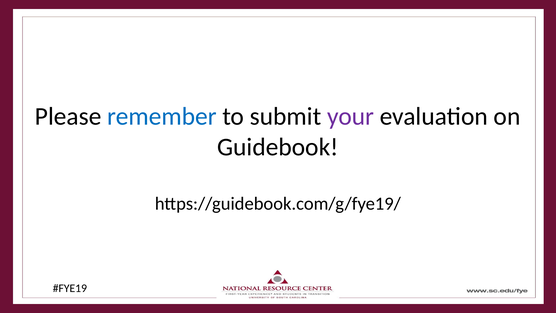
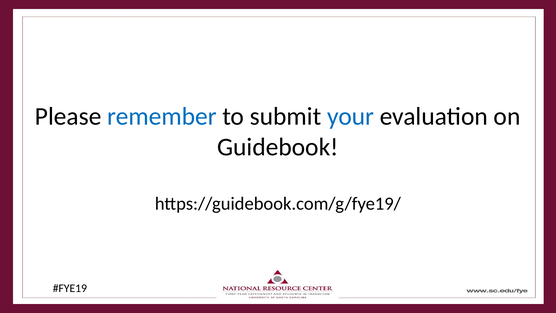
your colour: purple -> blue (351, 116)
